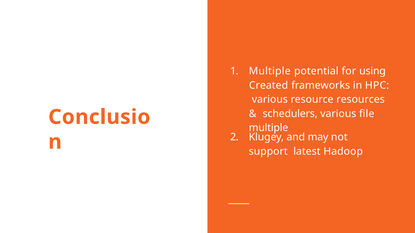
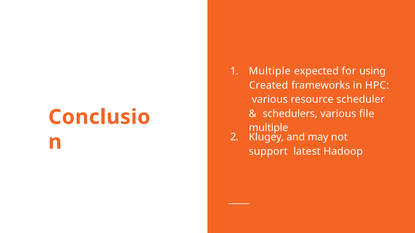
potential: potential -> expected (316, 71)
resources: resources -> scheduler (361, 100)
